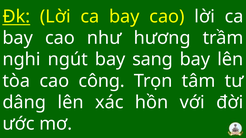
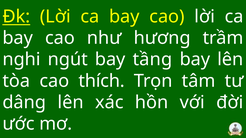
sang: sang -> tầng (152, 60)
công: công -> thích (102, 81)
